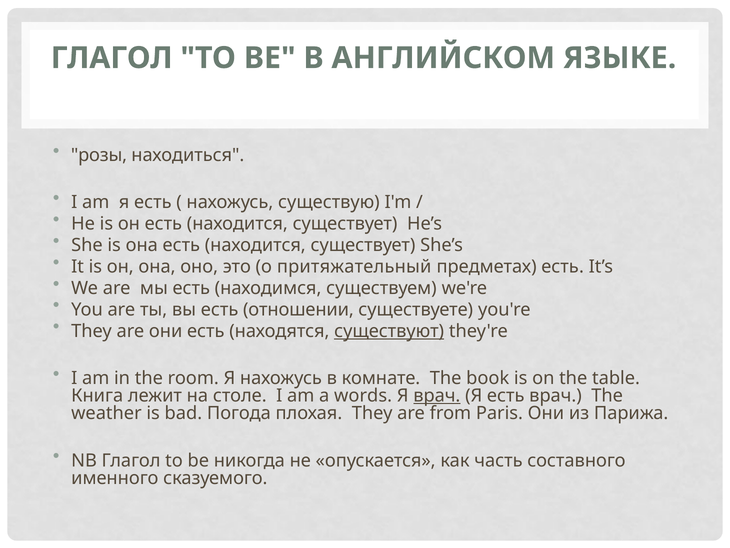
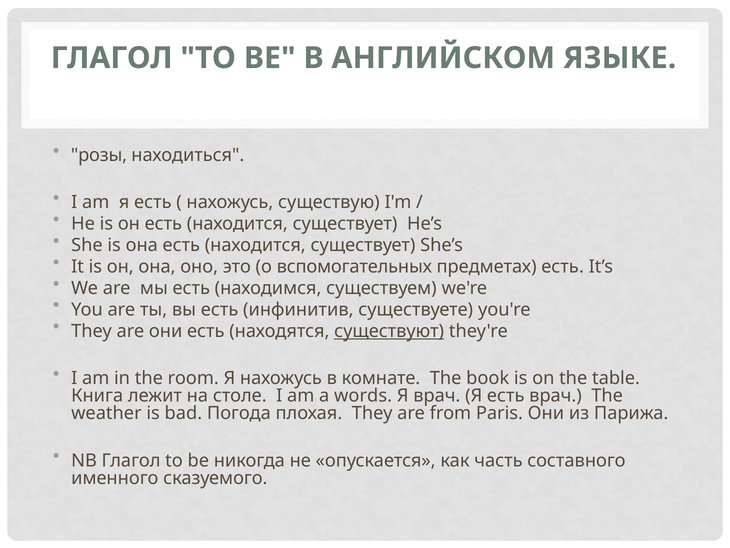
притяжательный: притяжательный -> вспомогательных (354, 266)
отношении: отношении -> инфинитив (298, 309)
врач underline: present -> none (437, 395)
